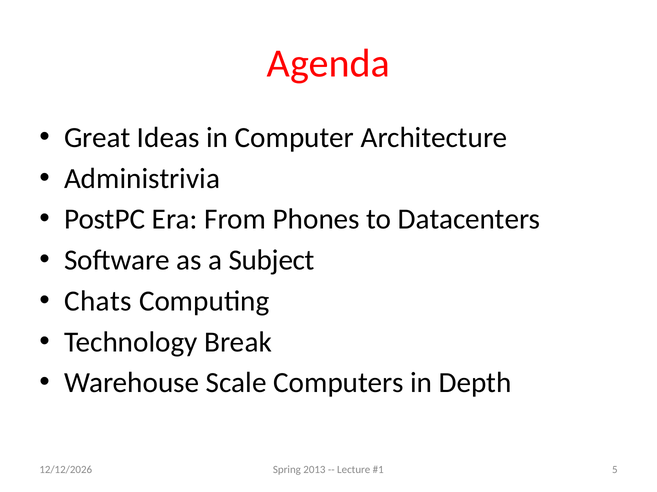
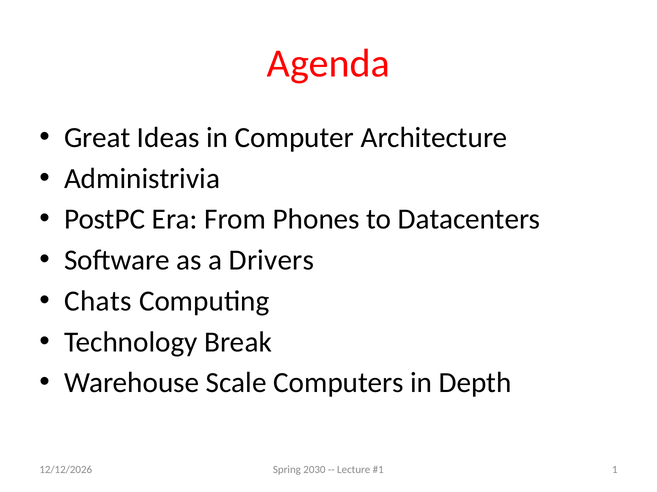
Subject: Subject -> Drivers (271, 261)
2013: 2013 -> 2030 (314, 470)
5: 5 -> 1 (615, 470)
